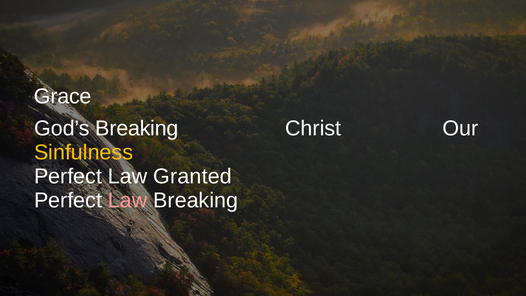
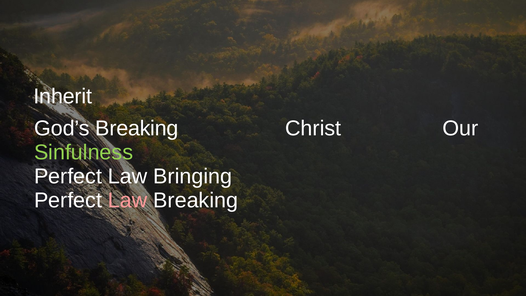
Grace: Grace -> Inherit (63, 96)
Sinfulness colour: yellow -> light green (84, 152)
Granted: Granted -> Bringing (193, 176)
